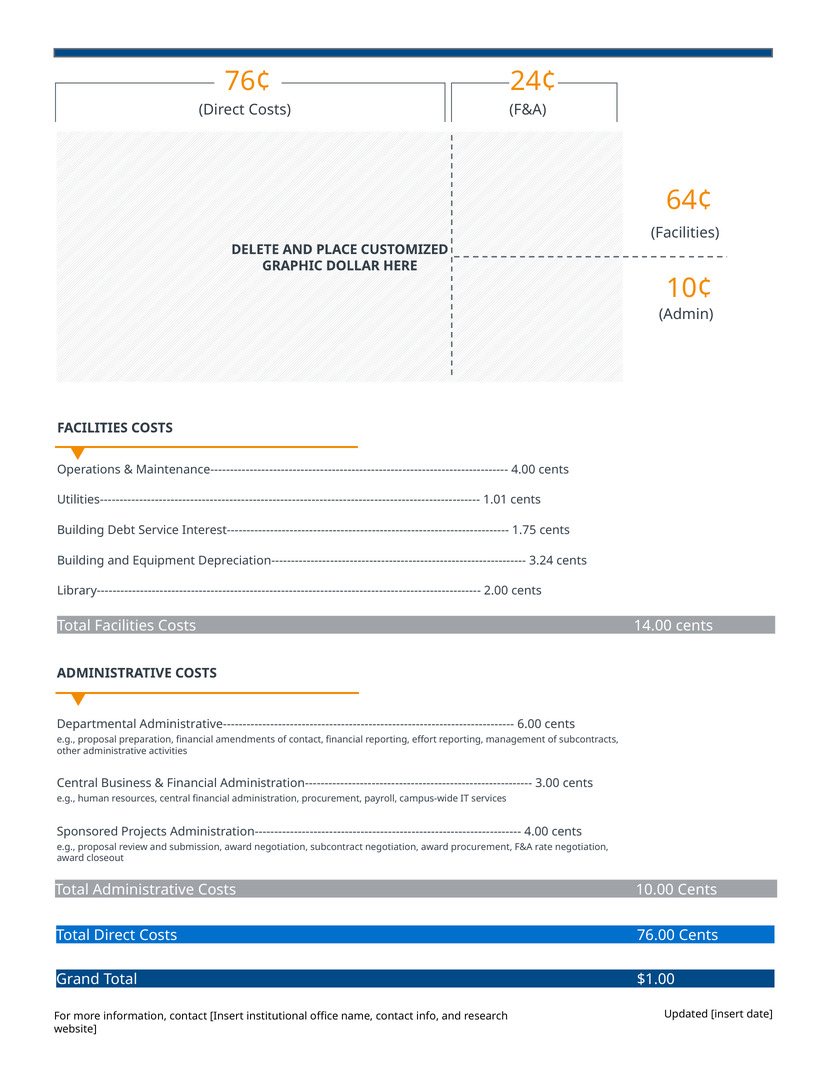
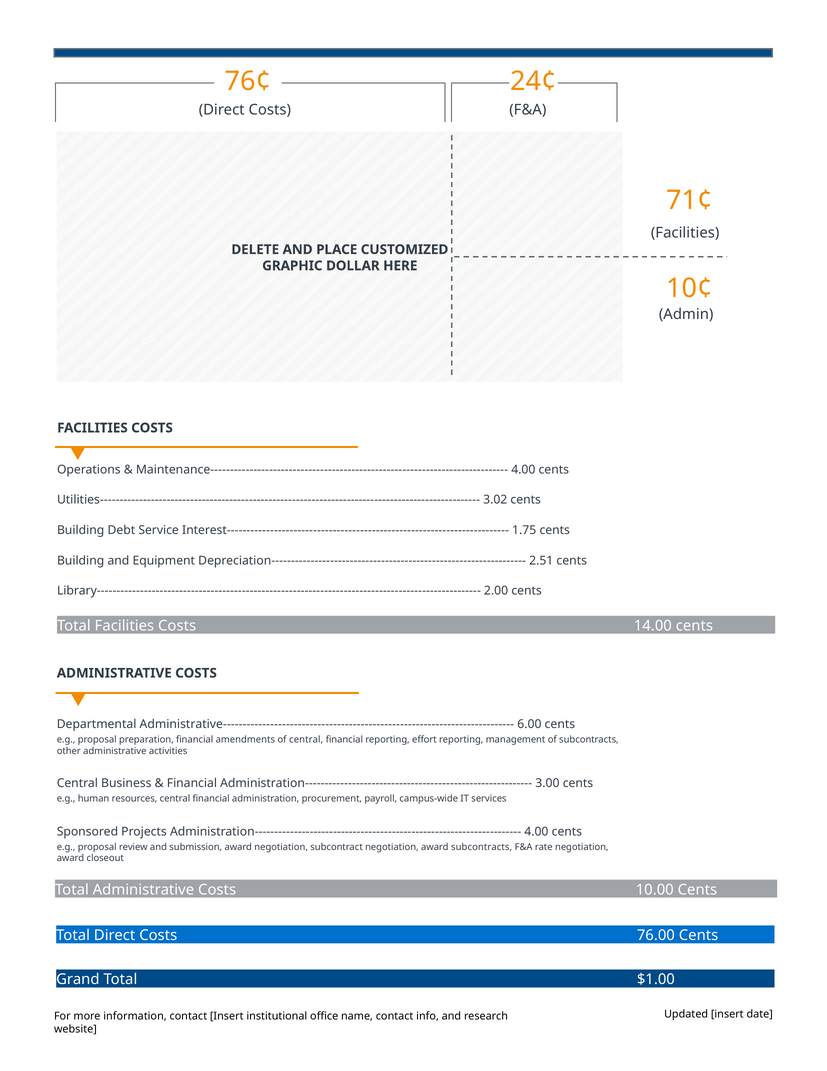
64¢: 64¢ -> 71¢ (690, 200)
1.01: 1.01 -> 3.02 (495, 500)
3.24: 3.24 -> 2.51 (541, 560)
of contact: contact -> central (306, 739)
award procurement: procurement -> subcontracts (482, 846)
